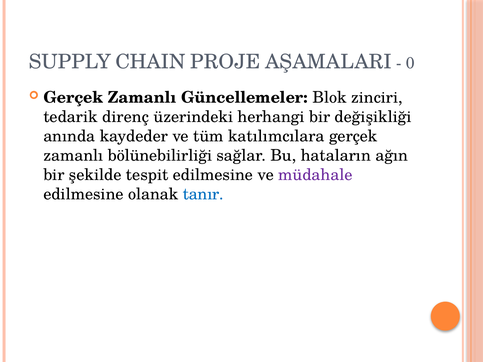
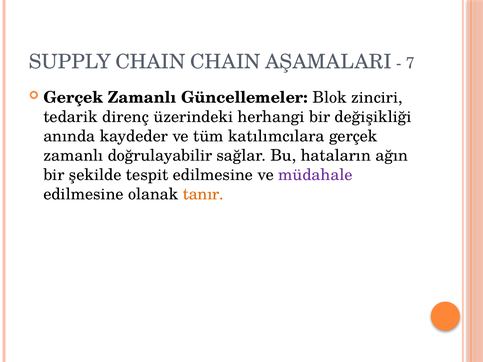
CHAIN PROJE: PROJE -> CHAIN (225, 62)
0: 0 -> 7 (410, 63)
bölünebilirliği: bölünebilirliği -> doğrulayabilir (160, 156)
tanır colour: blue -> orange (203, 194)
